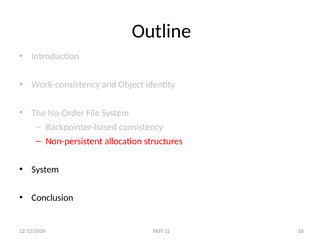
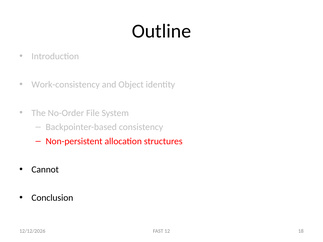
System: System -> Cannot (45, 170)
